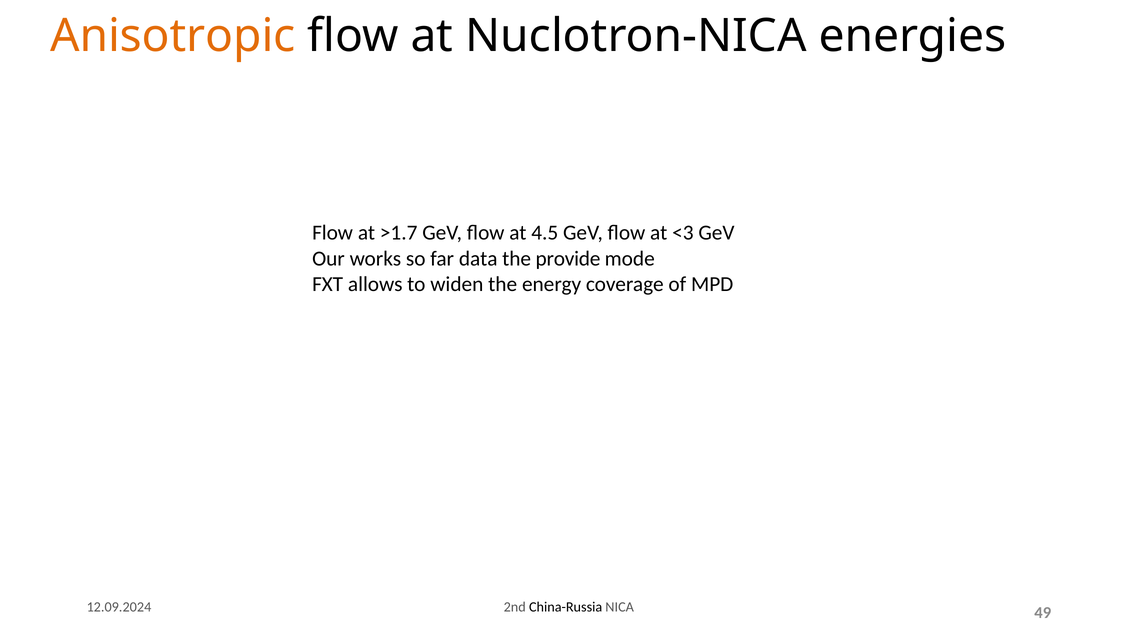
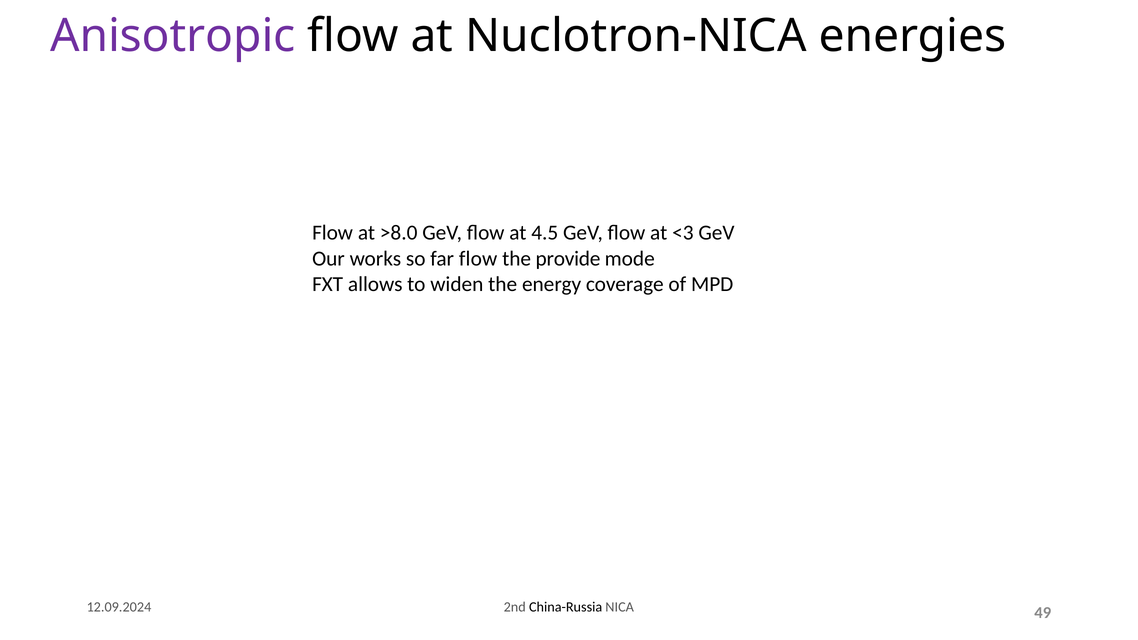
Anisotropic colour: orange -> purple (173, 36)
>1.7: >1.7 -> >8.0 (399, 233)
far data: data -> flow (478, 259)
